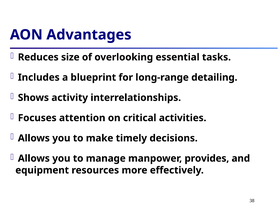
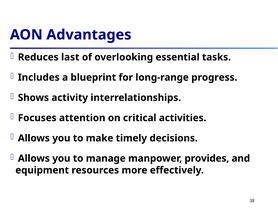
size: size -> last (70, 57)
detailing: detailing -> progress (214, 77)
